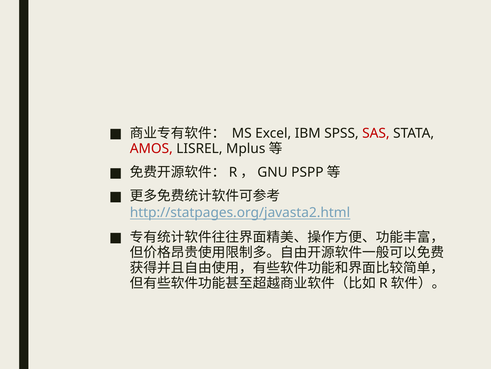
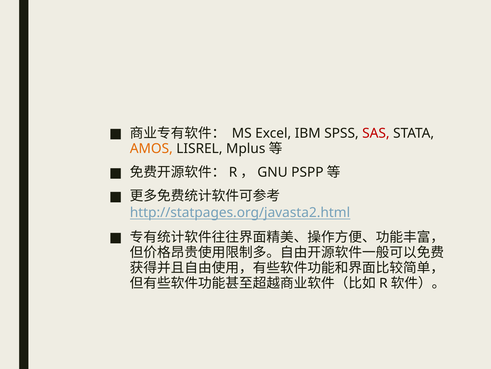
AMOS colour: red -> orange (151, 148)
